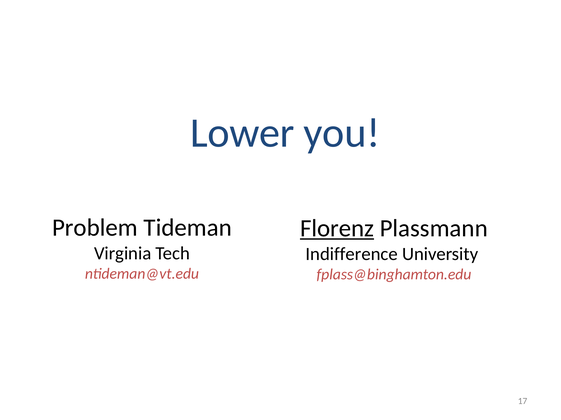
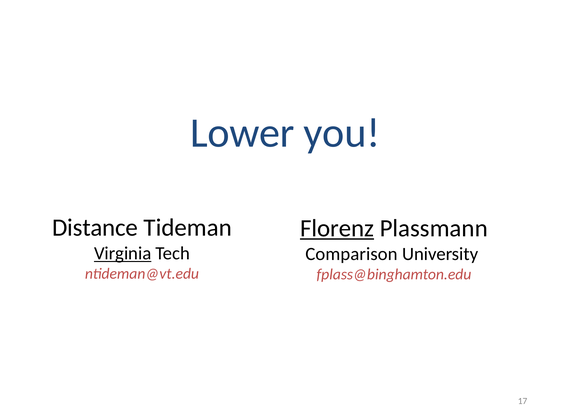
Problem: Problem -> Distance (95, 228)
Virginia underline: none -> present (123, 254)
Indifference: Indifference -> Comparison (352, 254)
